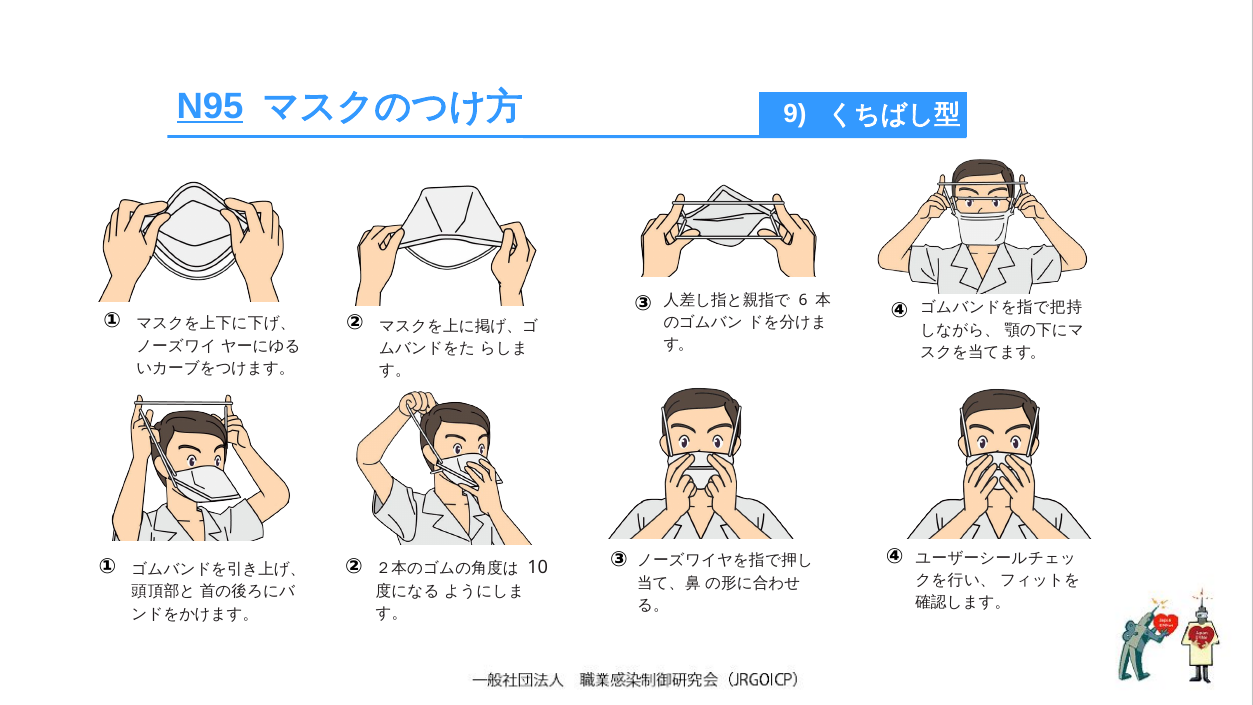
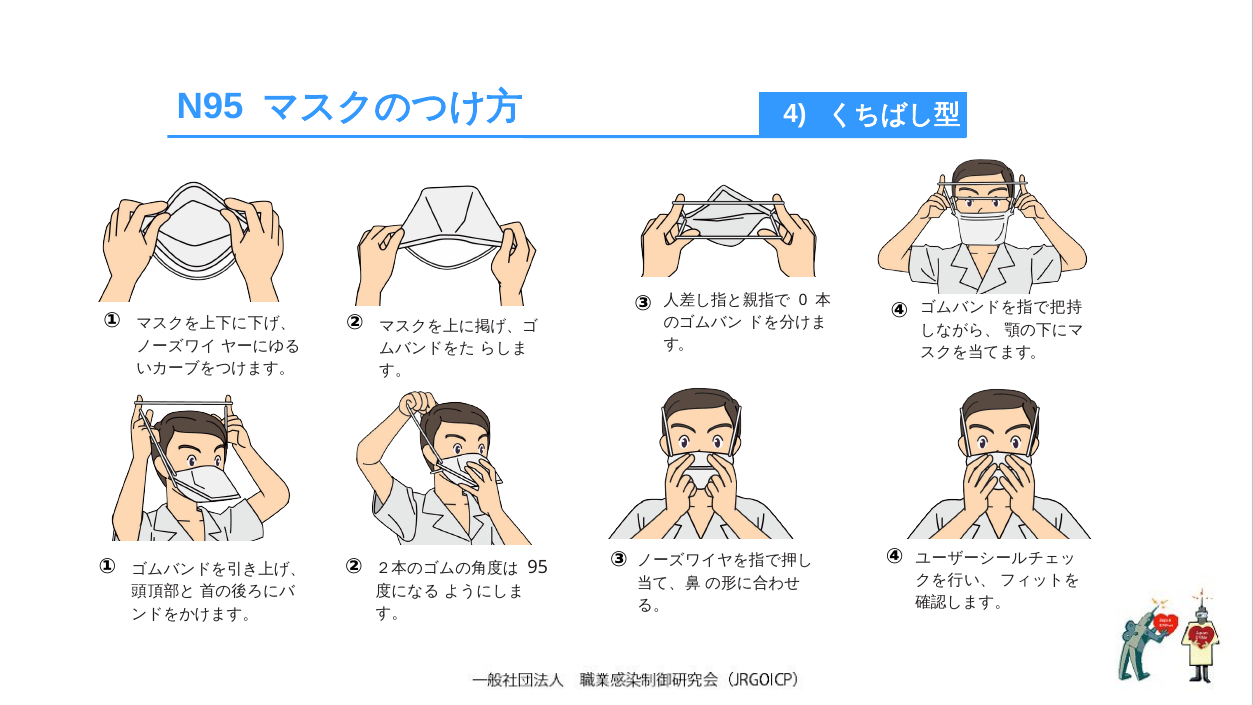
N95 underline: present -> none (210, 106)
9: 9 -> 4 (795, 114)
6: 6 -> 0 (803, 300)
10: 10 -> 95 (538, 568)
